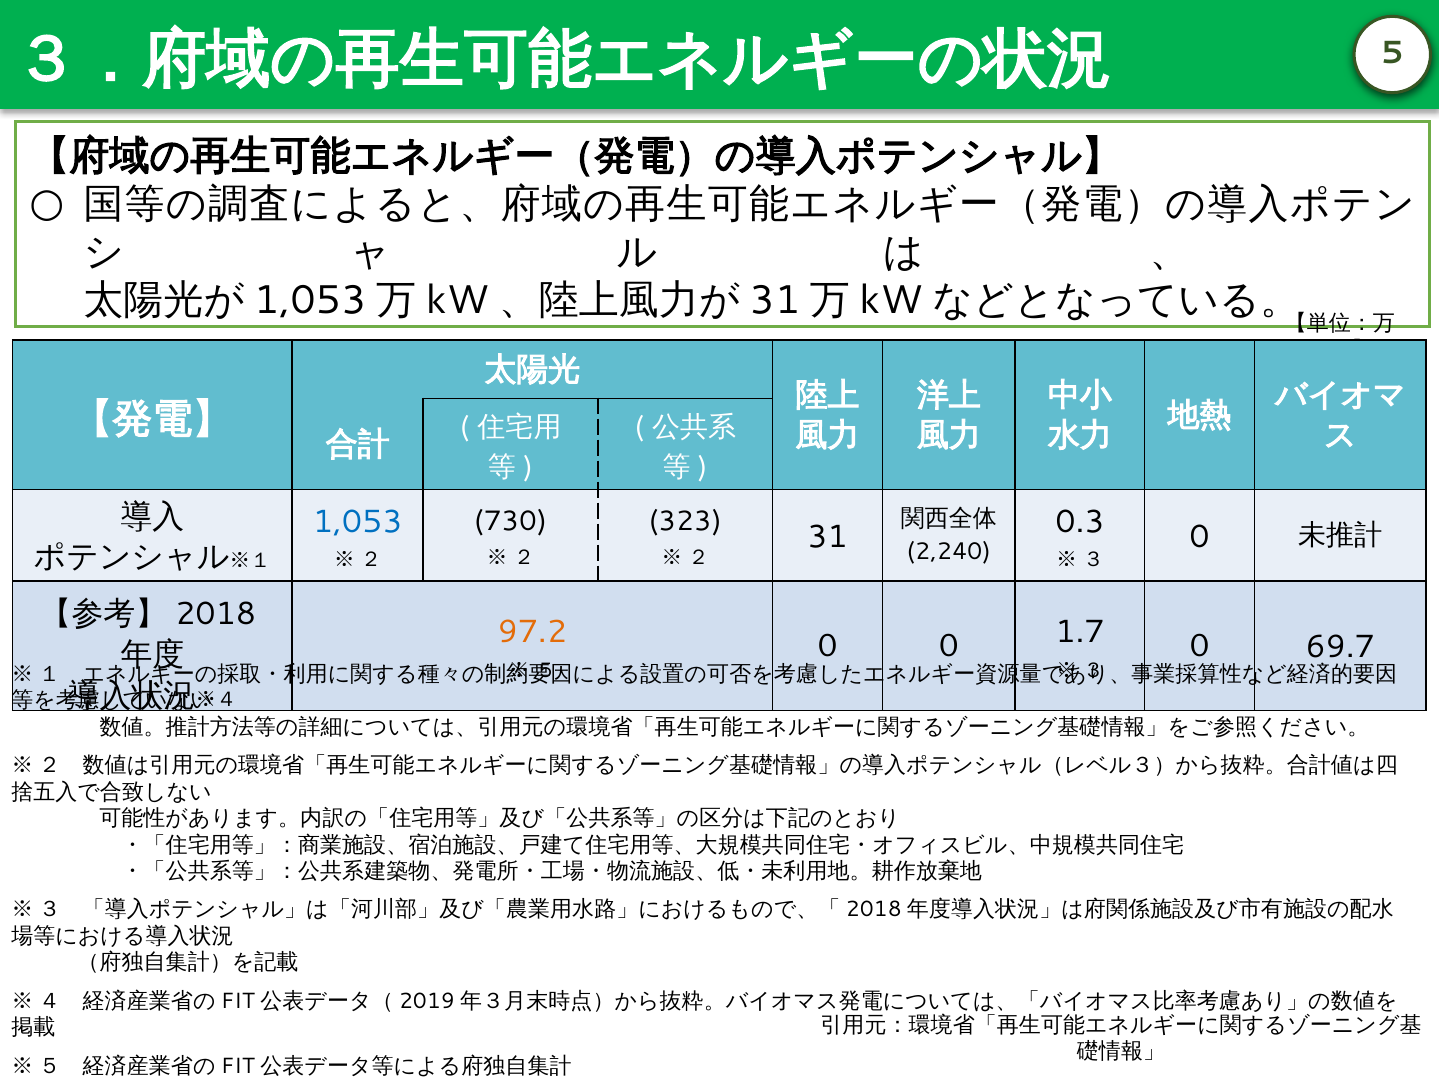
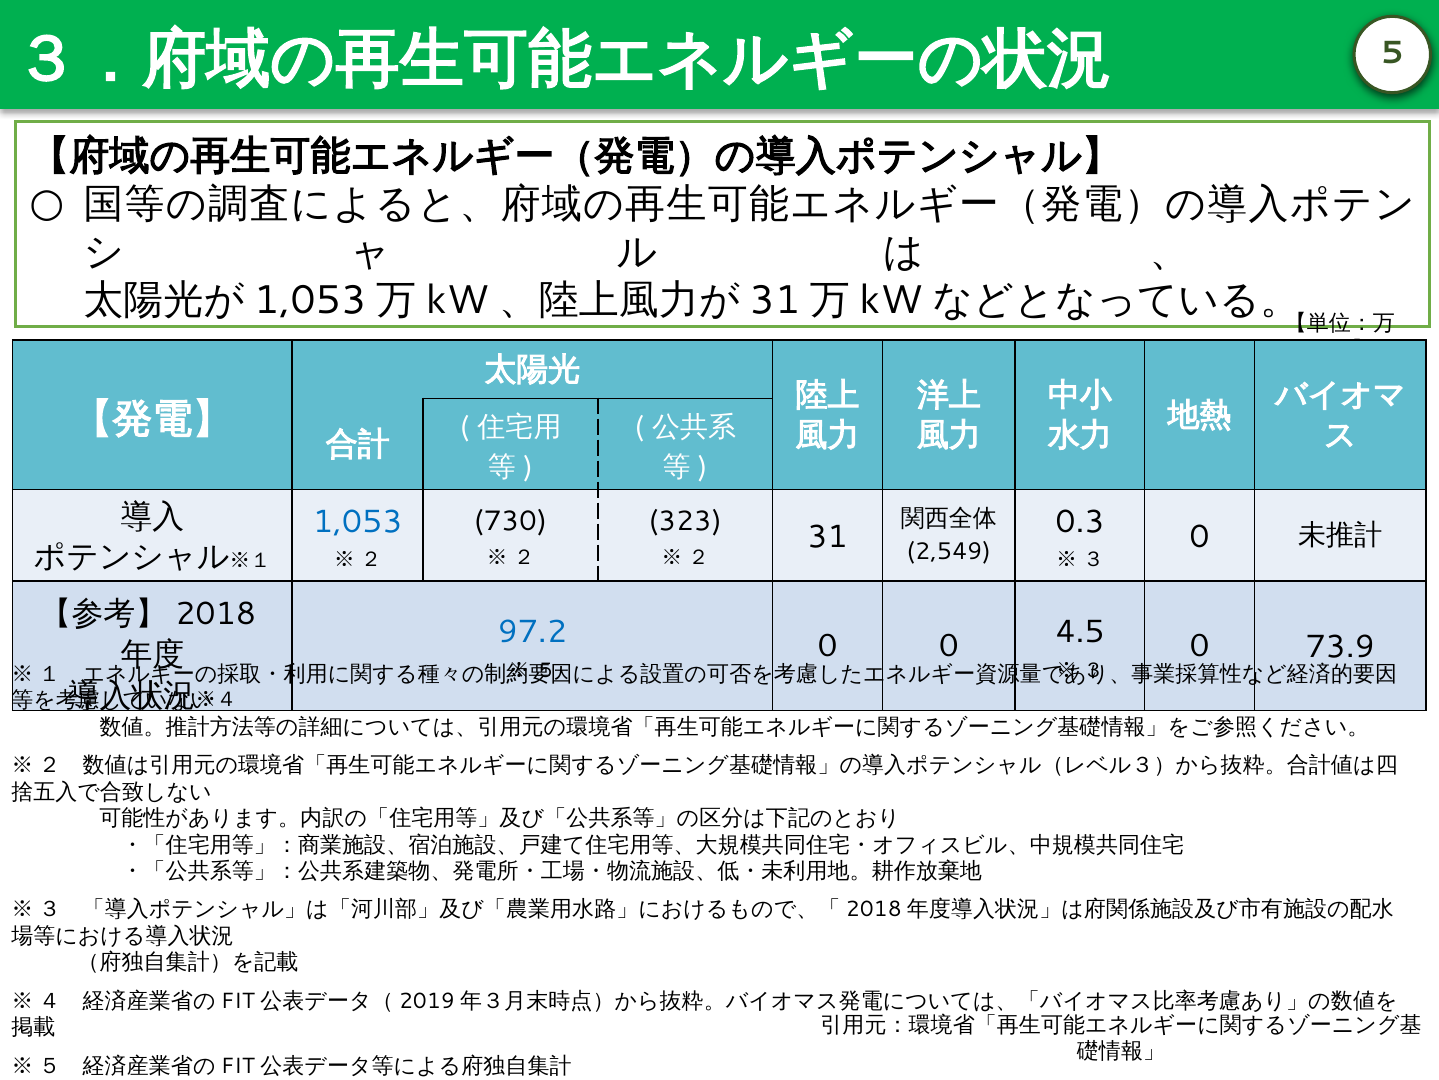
2,240: 2,240 -> 2,549 (949, 551)
97.2 colour: orange -> blue (532, 632)
1.7: 1.7 -> 4.5 (1080, 632)
69.7: 69.7 -> 73.9 (1340, 647)
